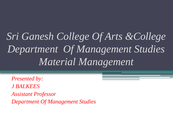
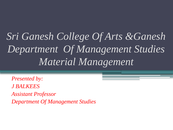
&College: &College -> &Ganesh (145, 36)
